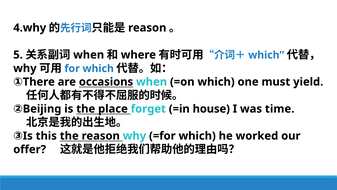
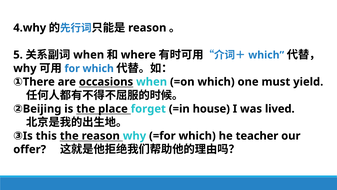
time: time -> lived (280, 109)
worked: worked -> teacher (257, 136)
